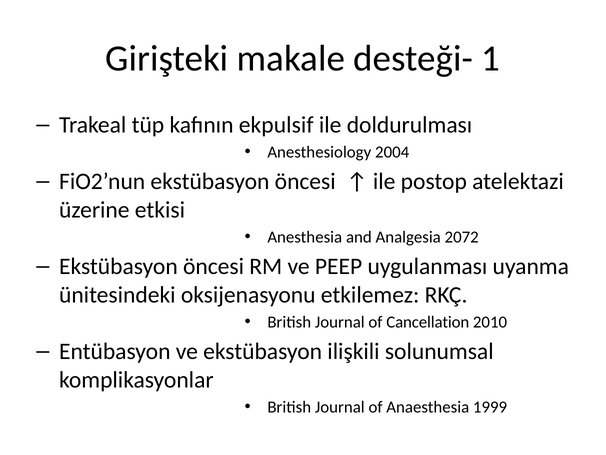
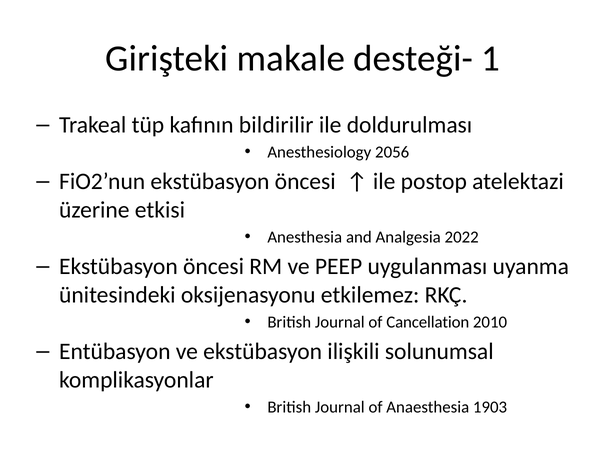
ekpulsif: ekpulsif -> bildirilir (276, 125)
2004: 2004 -> 2056 (392, 152)
2072: 2072 -> 2022 (462, 237)
1999: 1999 -> 1903 (490, 407)
